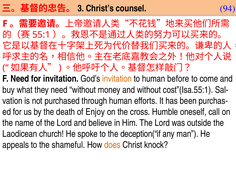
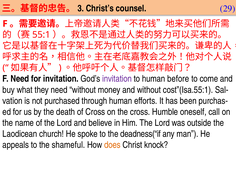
94: 94 -> 29 (228, 9)
invitation colour: orange -> purple (117, 79)
of Enjoy: Enjoy -> Cross (95, 112)
deception(“if: deception(“if -> deadness(“if (141, 134)
